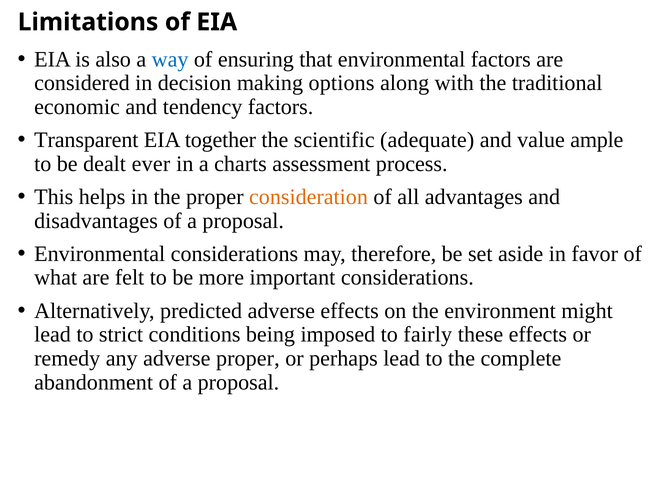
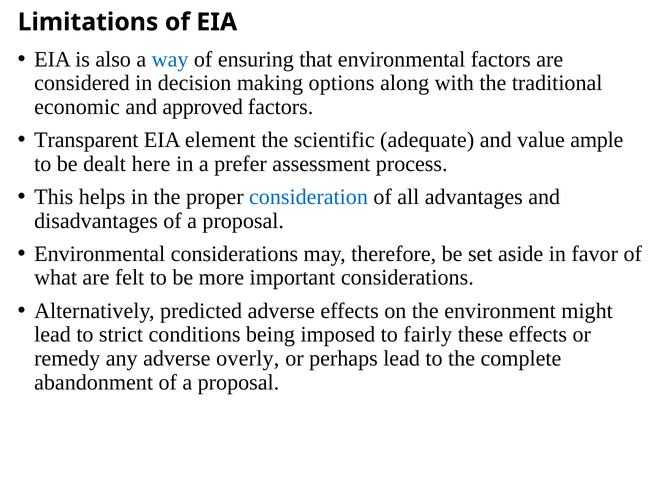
tendency: tendency -> approved (203, 107)
together: together -> element (220, 140)
ever: ever -> here (151, 164)
charts: charts -> prefer (240, 164)
consideration colour: orange -> blue (308, 197)
adverse proper: proper -> overly (248, 358)
